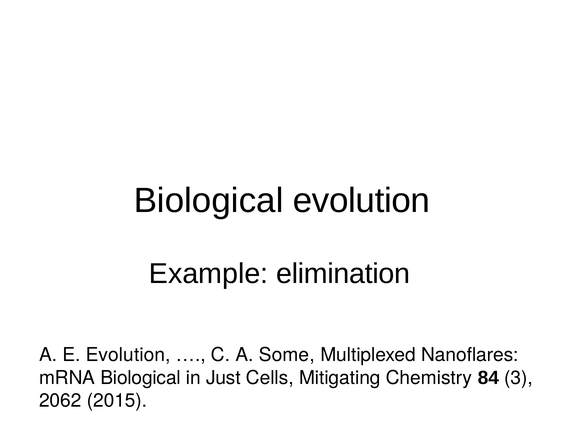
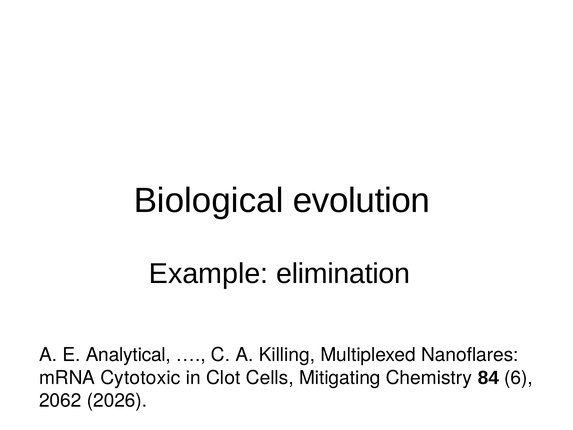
E Evolution: Evolution -> Analytical (128, 355)
Some: Some -> Killing (287, 355)
mRNA Biological: Biological -> Cytotoxic (140, 378)
Just: Just -> Clot (223, 378)
3: 3 -> 6 (518, 378)
2015: 2015 -> 2026 (117, 400)
